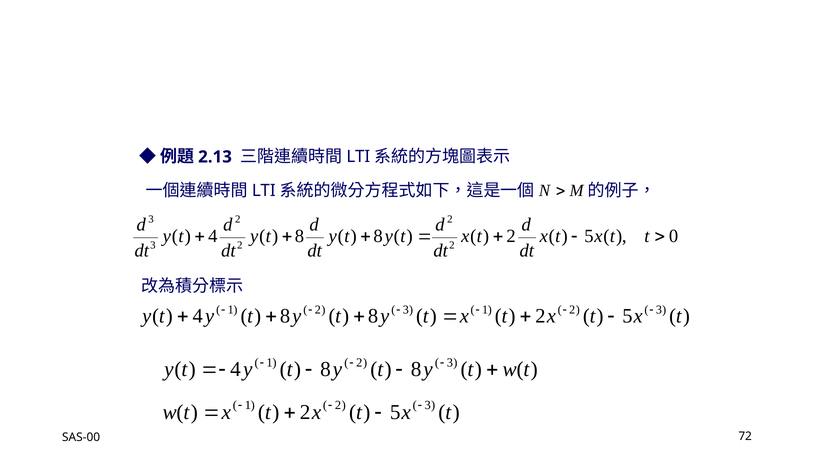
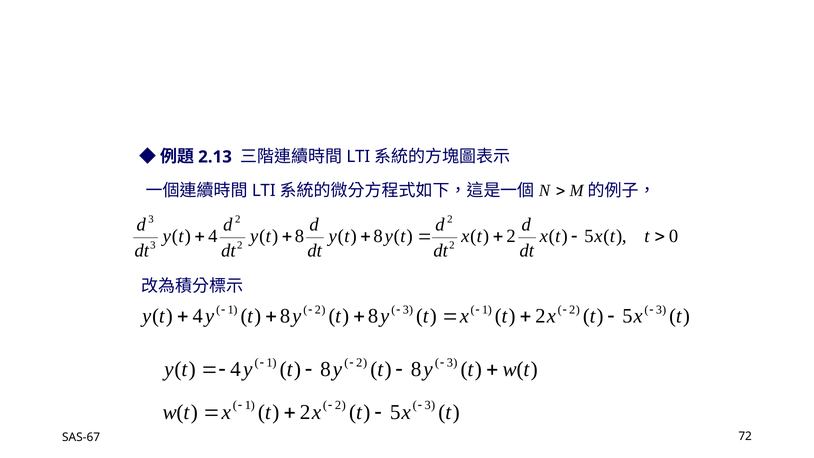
SAS-00: SAS-00 -> SAS-67 (81, 437)
